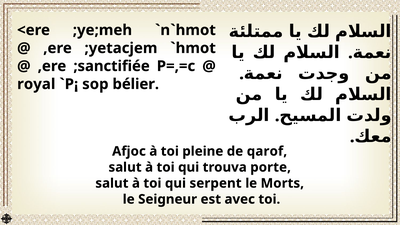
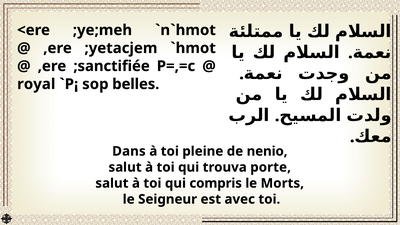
bélier: bélier -> belles (136, 84)
Afjoc: Afjoc -> Dans (129, 151)
qarof: qarof -> nenio (267, 151)
serpent: serpent -> compris (216, 183)
